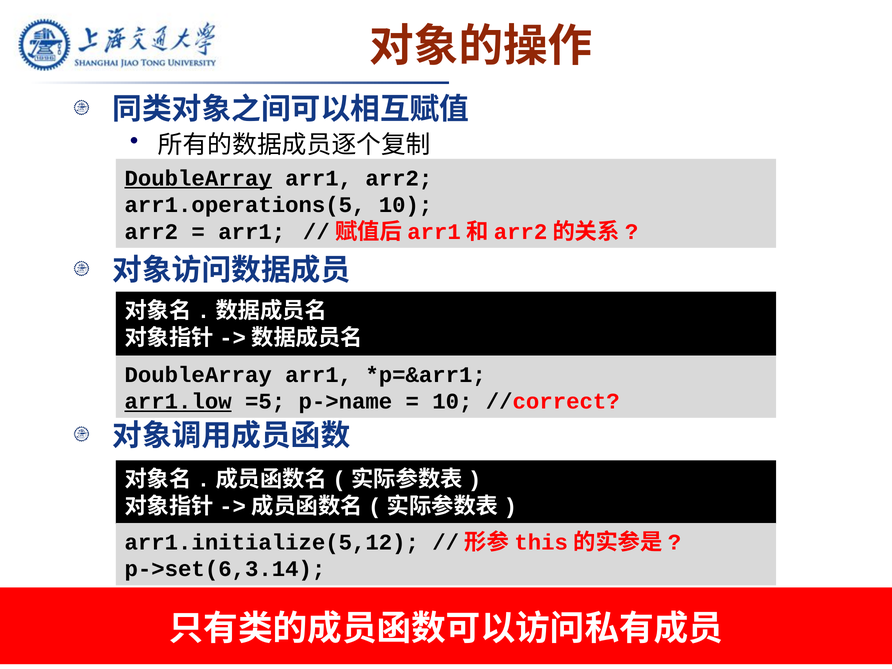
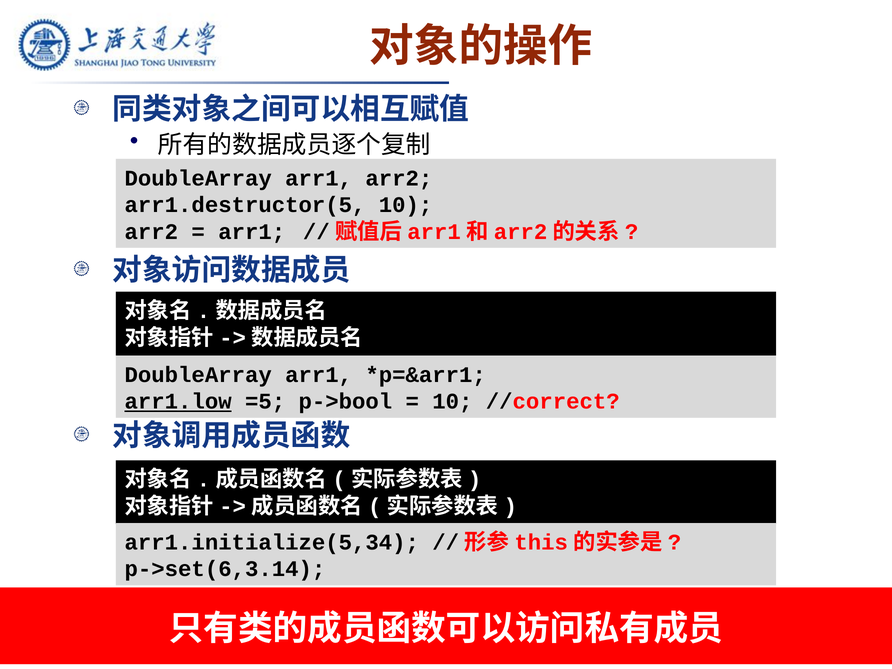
DoubleArray underline: present -> none (198, 178)
arr1.operations(5: arr1.operations(5 -> arr1.destructor(5 (245, 205)
p->name: p->name -> p->bool (345, 402)
arr1.initialize(5,12: arr1.initialize(5,12 -> arr1.initialize(5,34 (272, 542)
